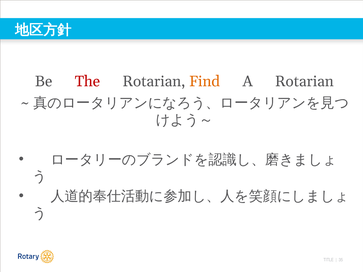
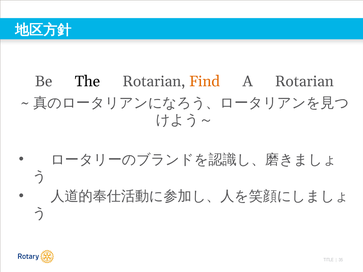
The colour: red -> black (87, 82)
